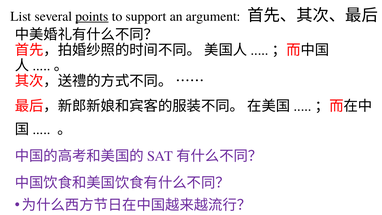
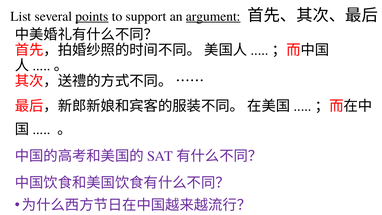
argument underline: none -> present (213, 16)
